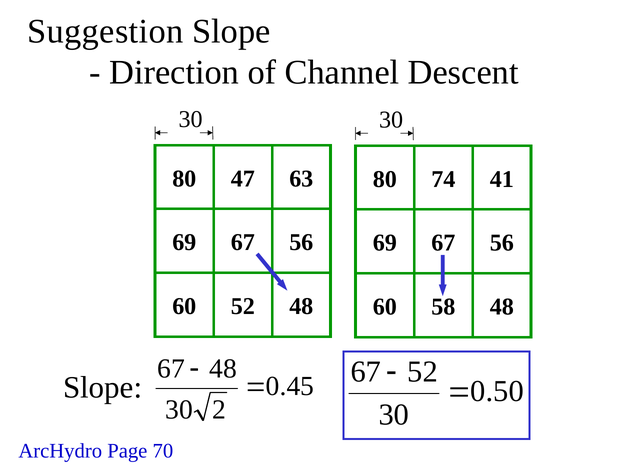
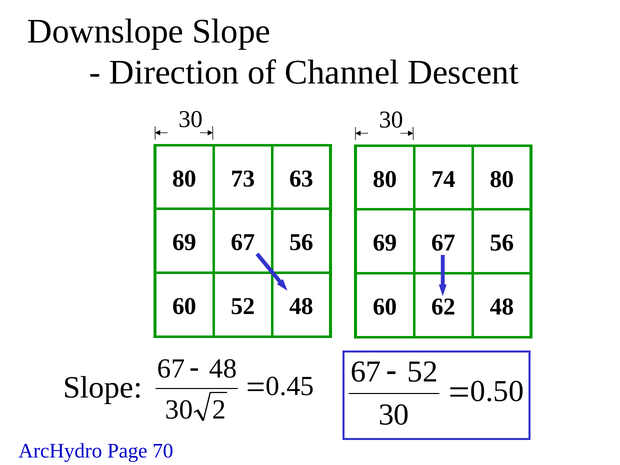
Suggestion: Suggestion -> Downslope (105, 31)
47: 47 -> 73 (243, 179)
74 41: 41 -> 80 (502, 179)
58: 58 -> 62 (443, 307)
